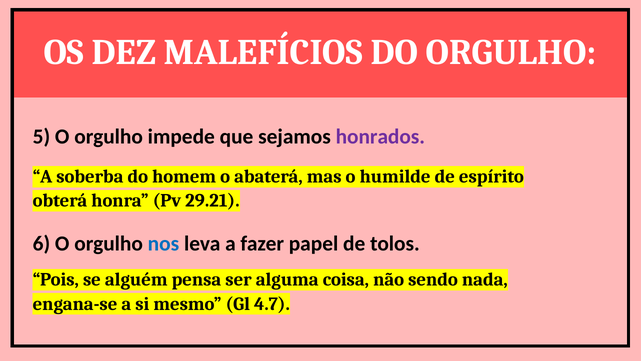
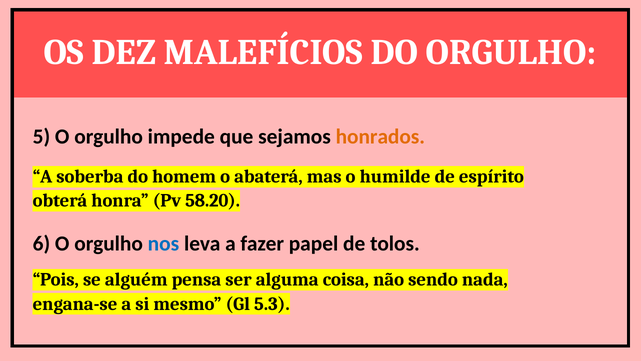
honrados colour: purple -> orange (380, 136)
29.21: 29.21 -> 58.20 (213, 201)
4.7: 4.7 -> 5.3 (272, 303)
